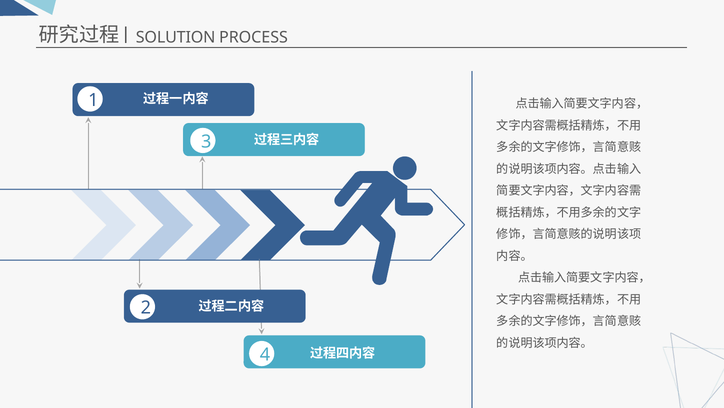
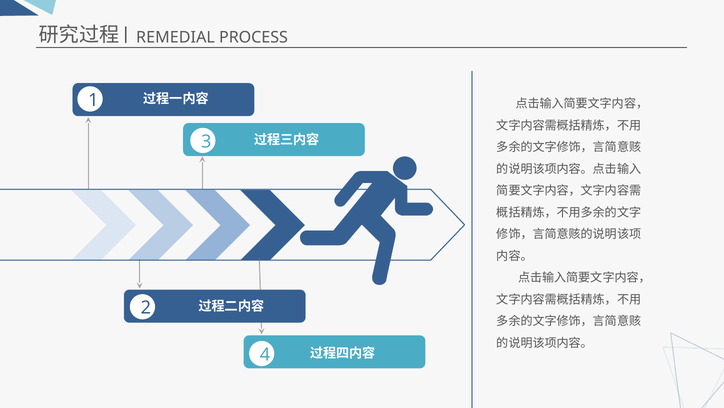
SOLUTION: SOLUTION -> REMEDIAL (175, 37)
